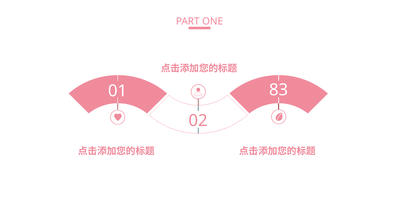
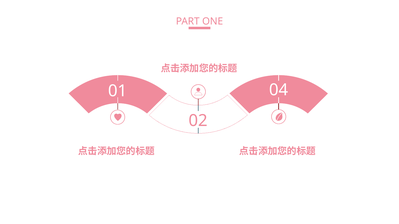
83: 83 -> 04 (279, 90)
